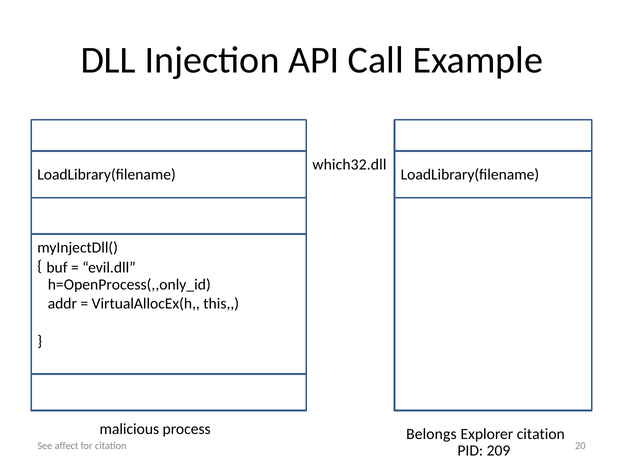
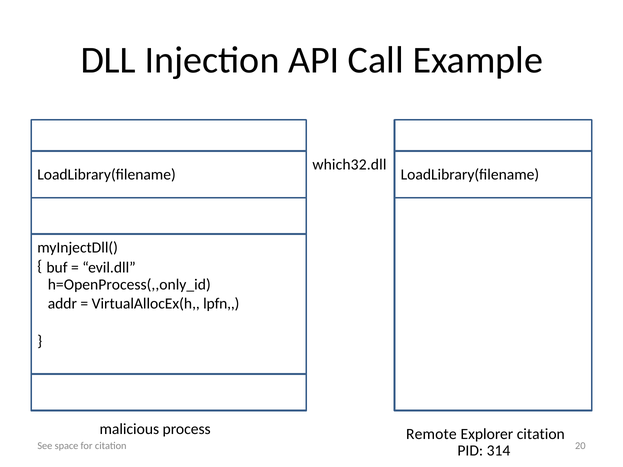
this: this -> lpfn (221, 304)
Belongs: Belongs -> Remote (431, 435)
affect: affect -> space (67, 446)
209: 209 -> 314 (498, 451)
